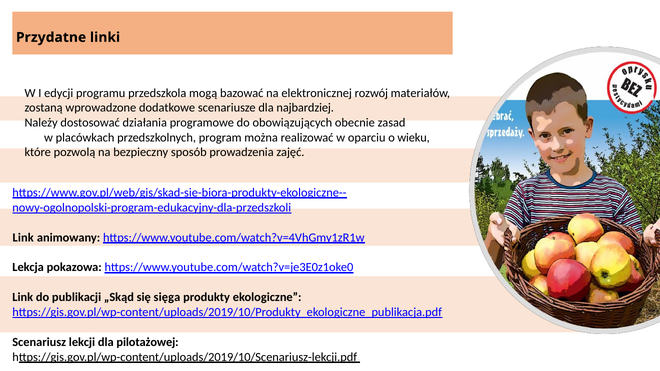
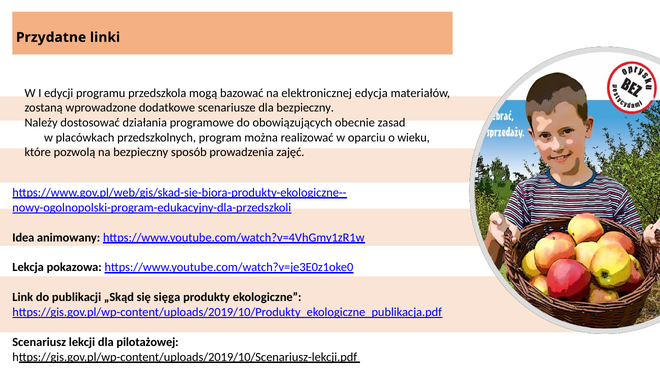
rozwój: rozwój -> edycja (371, 93)
dla najbardziej: najbardziej -> bezpieczny (305, 108)
Link: Link -> Idea (23, 238)
